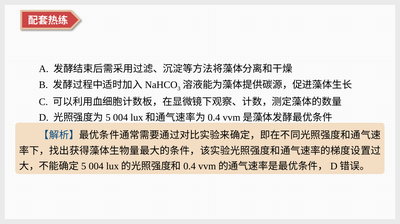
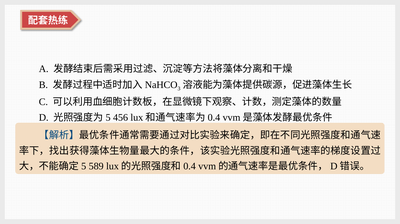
004: 004 -> 456 (121, 118)
004: 004 -> 589 (96, 166)
